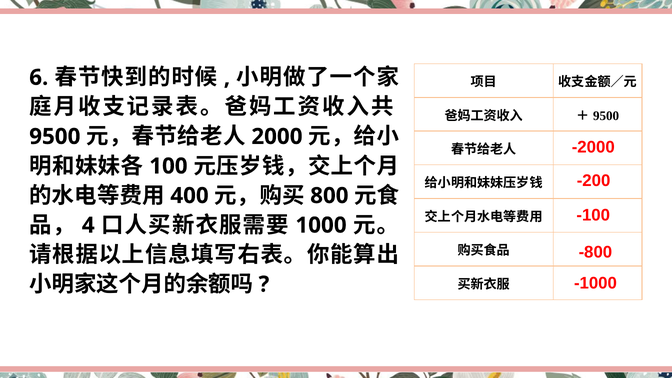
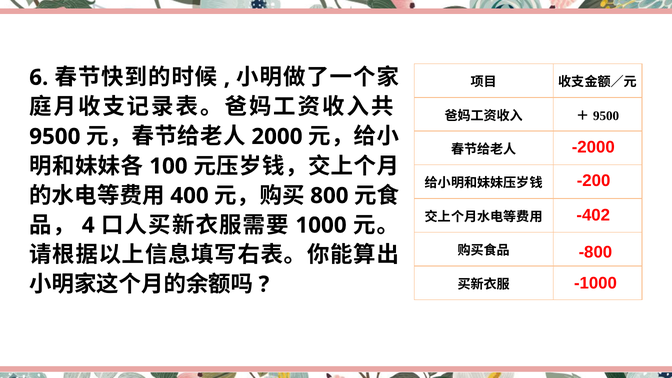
-100: -100 -> -402 (593, 215)
